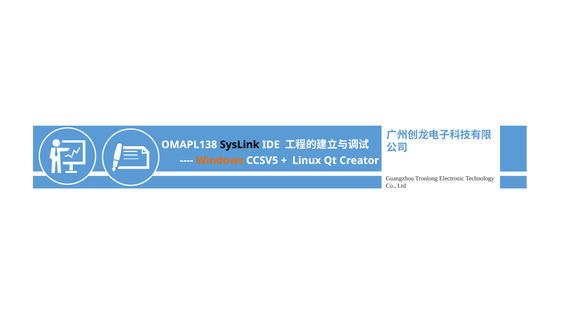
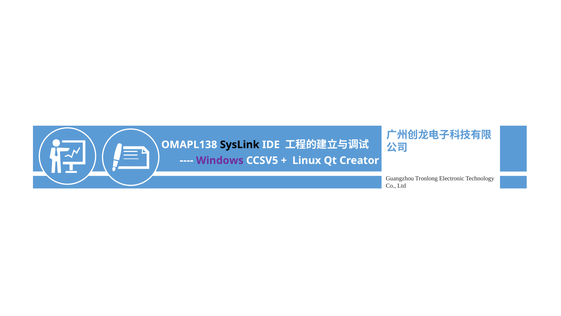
Windows colour: orange -> purple (220, 160)
